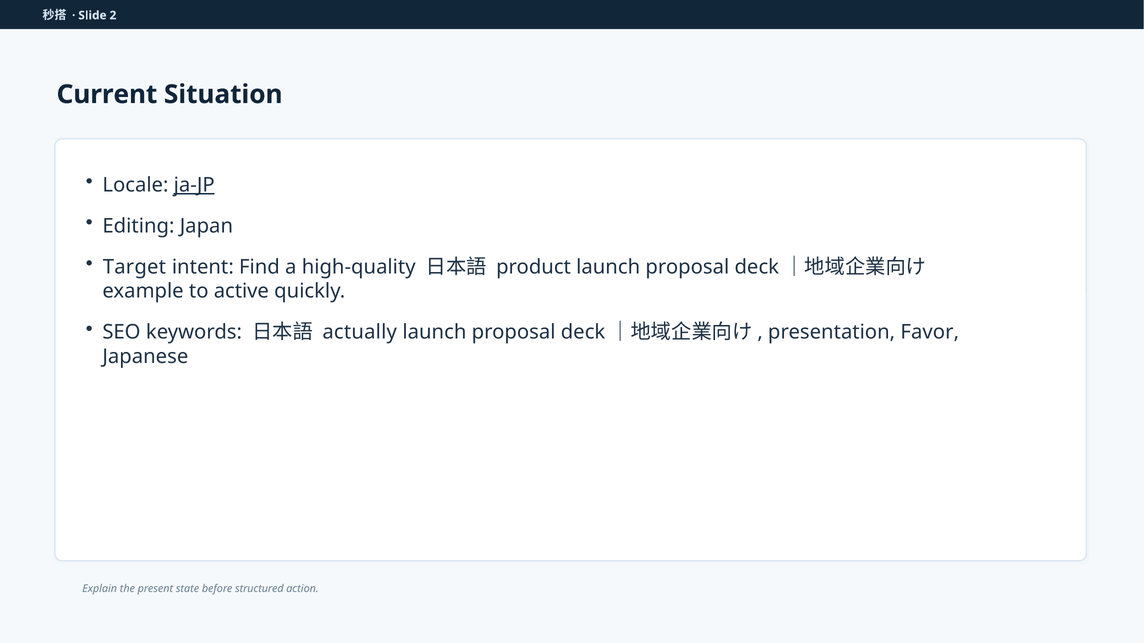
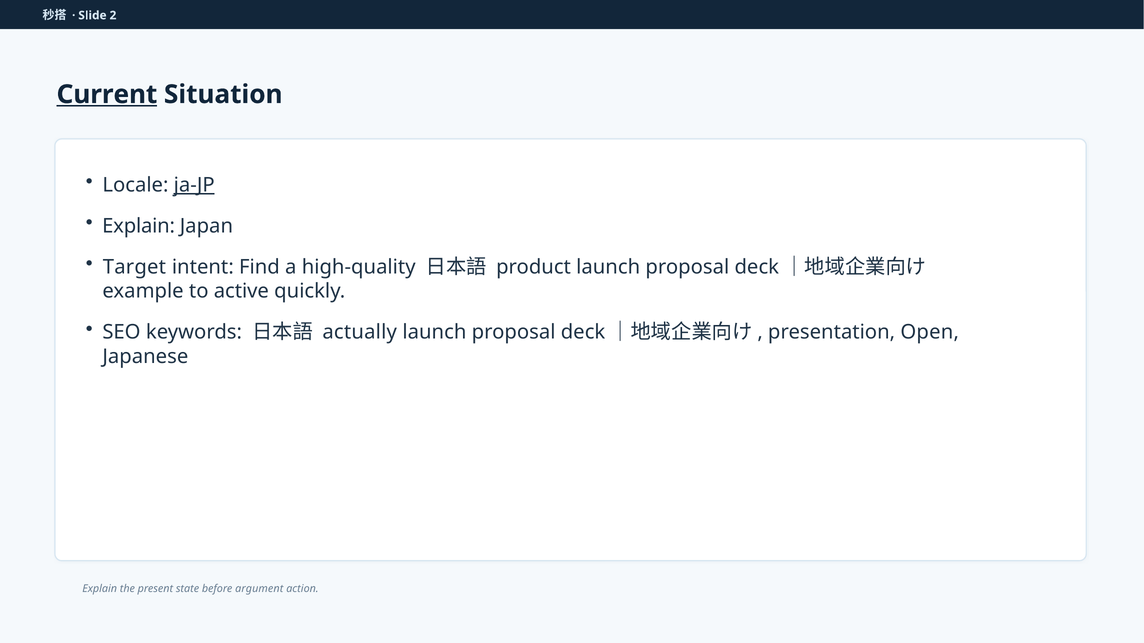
Current underline: none -> present (107, 95)
Editing: Editing -> Explain (139, 226)
Favor: Favor -> Open (930, 332)
structured: structured -> argument (259, 589)
